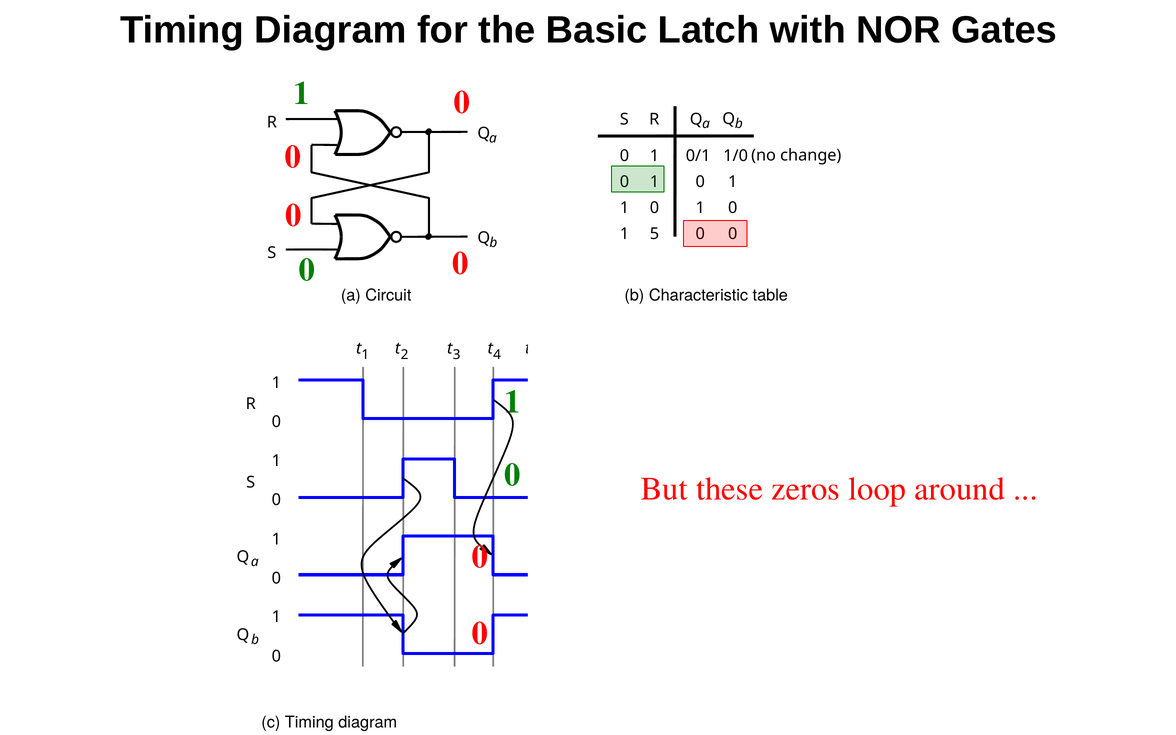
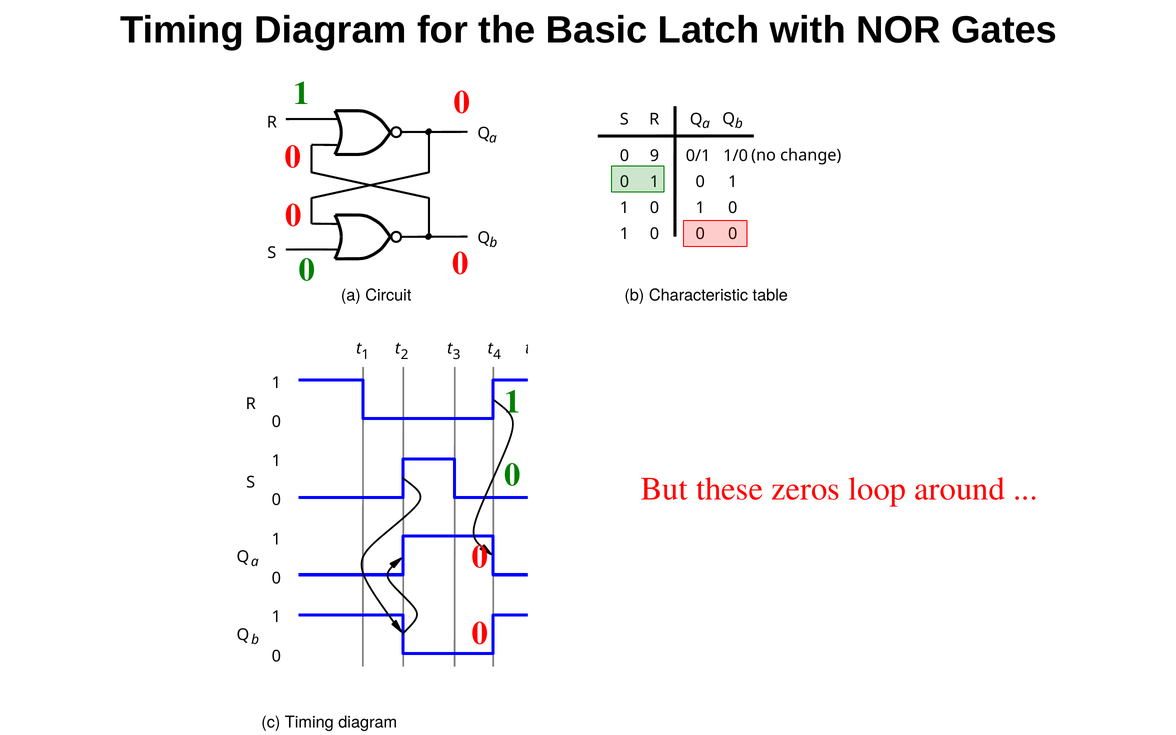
1: 1 -> 9 (654, 156)
5: 5 -> 0 (654, 234)
